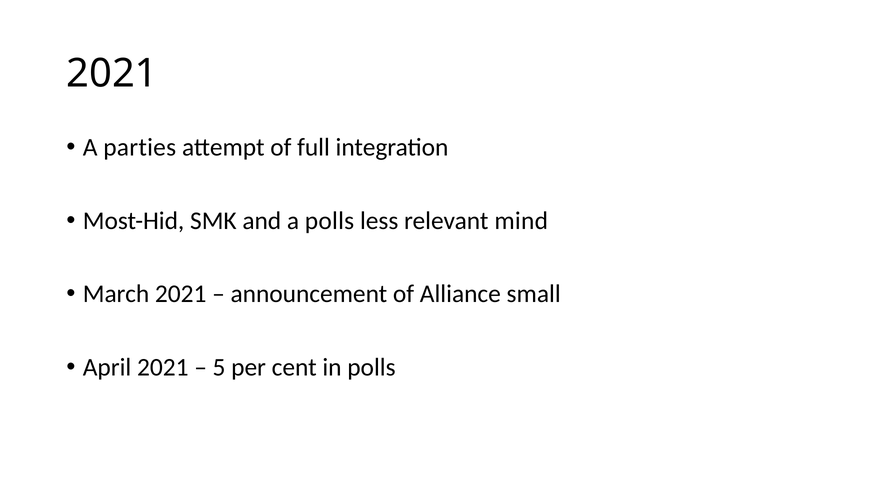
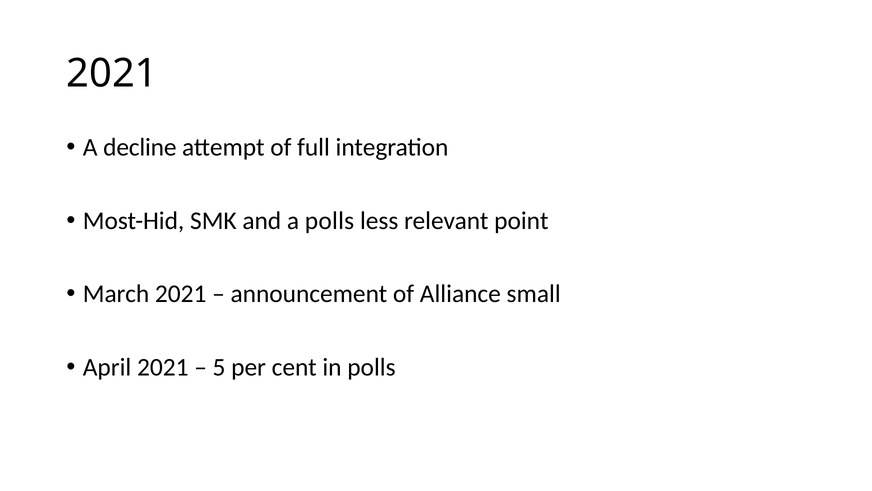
parties: parties -> decline (140, 147)
mind: mind -> point (521, 221)
